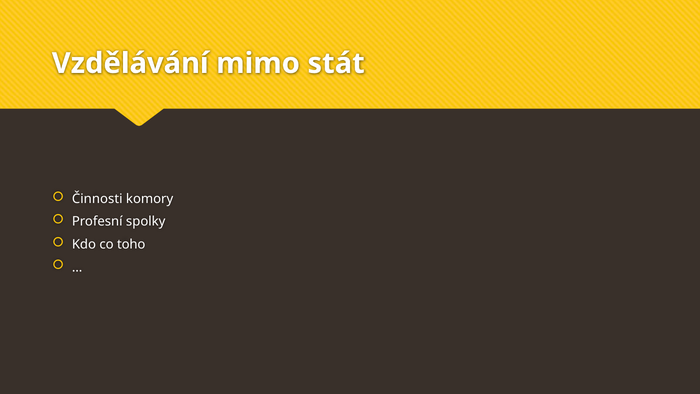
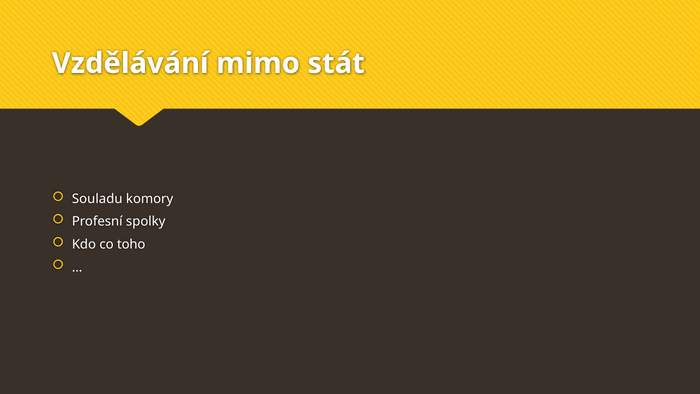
Činnosti: Činnosti -> Souladu (97, 199)
